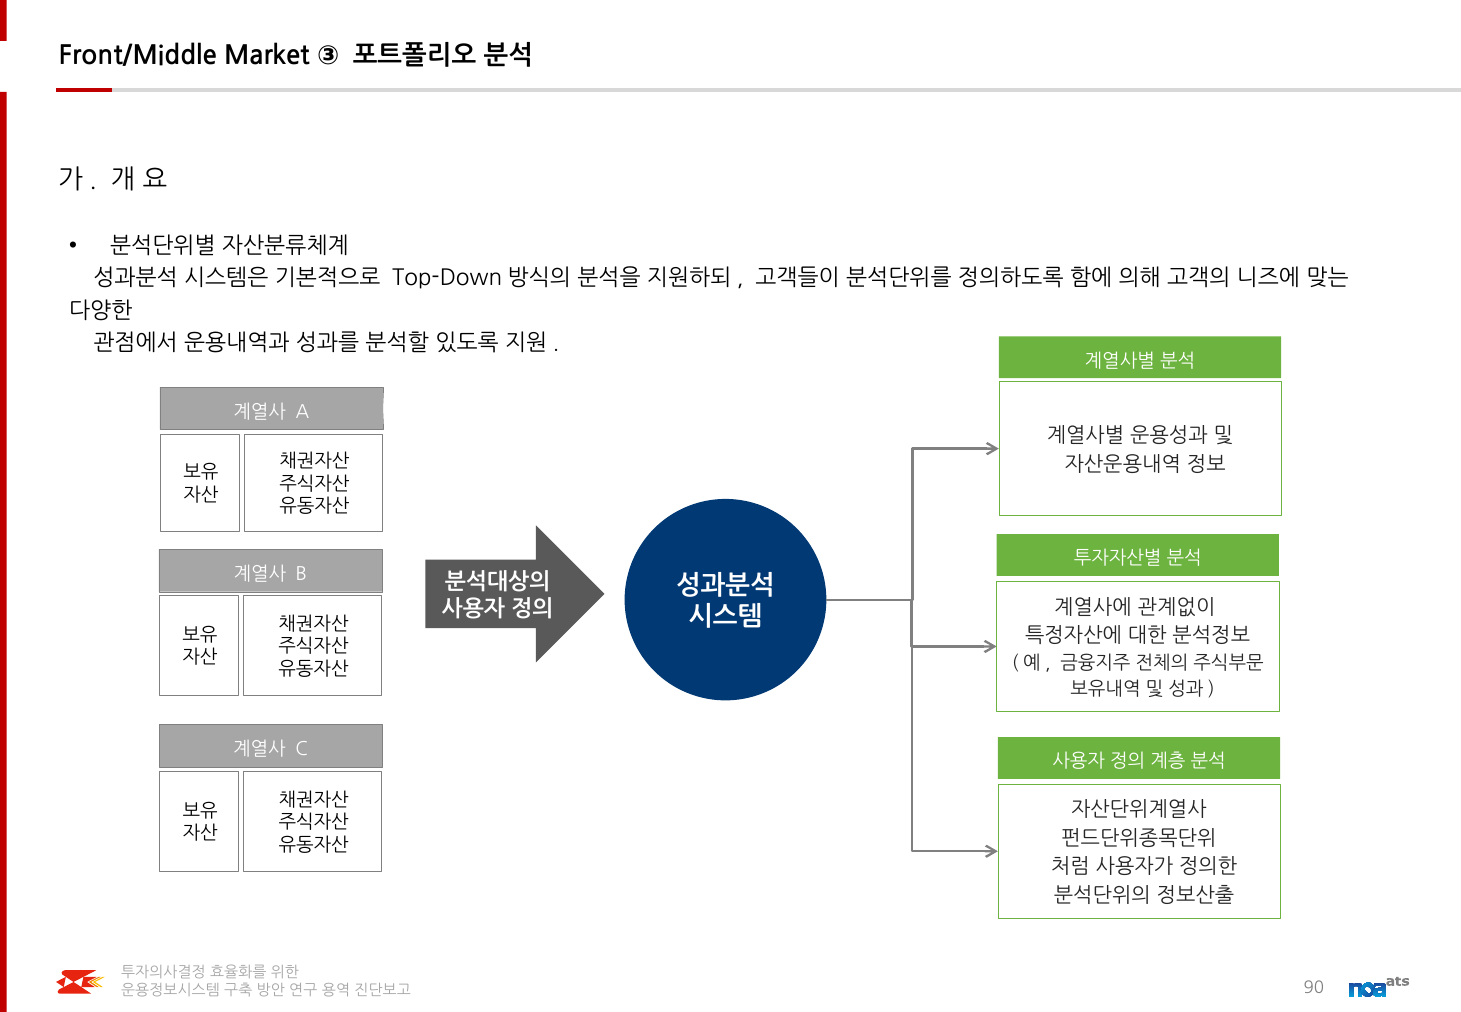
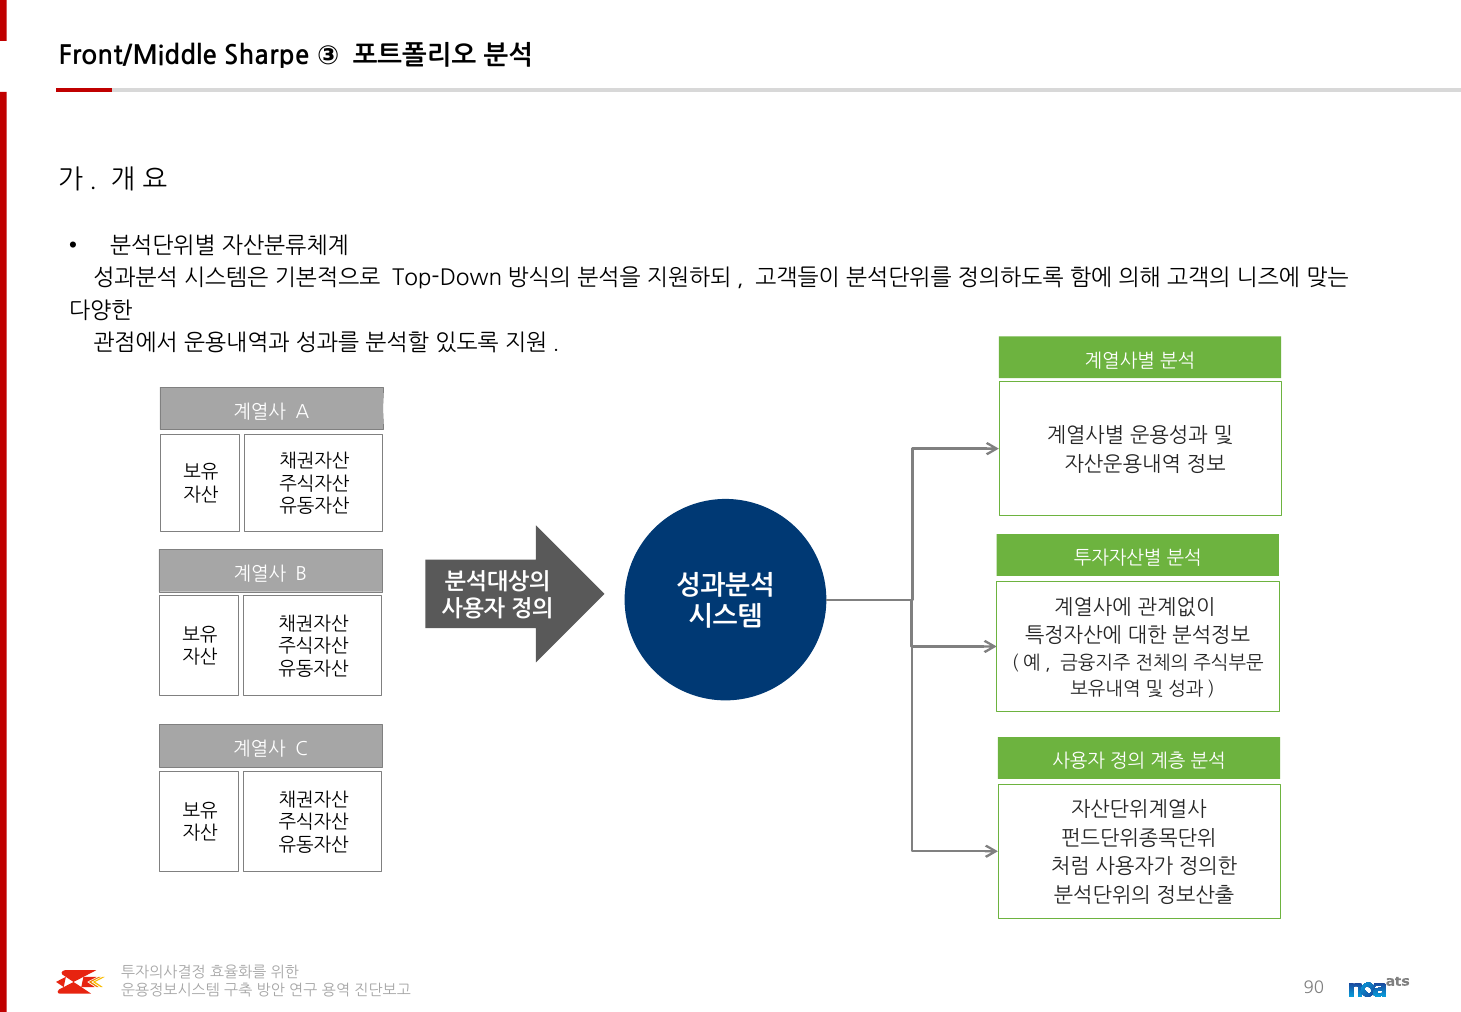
Market: Market -> Sharpe (267, 56)
